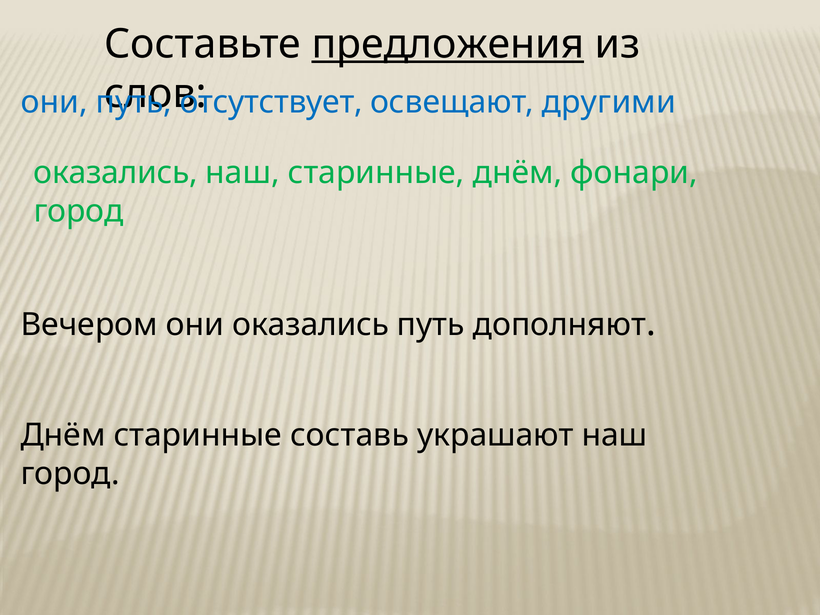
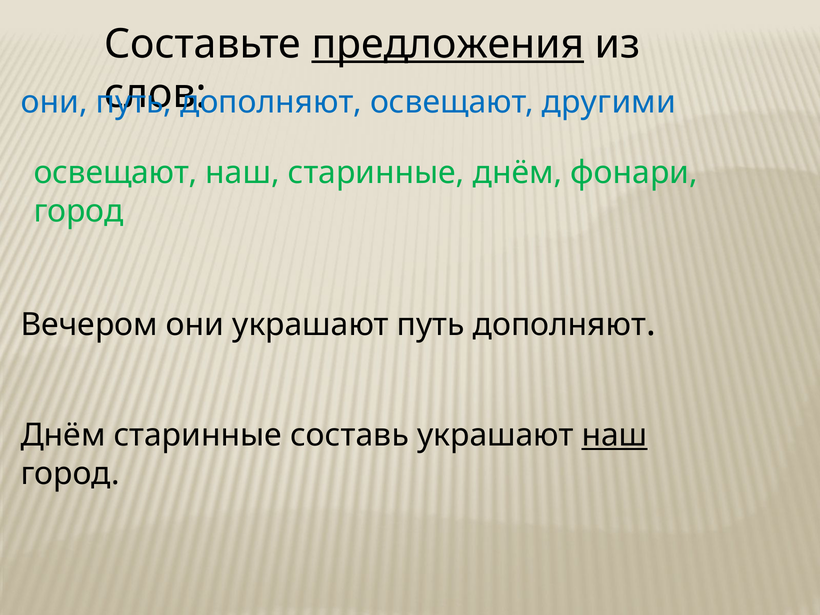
отсутствует: отсутствует -> дополняют (271, 102)
оказались: оказались -> освещают (116, 173)
они оказались: оказались -> украшают (311, 325)
наш underline: none -> present (615, 435)
